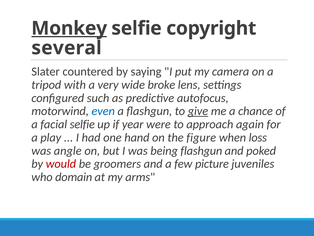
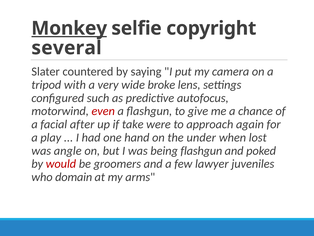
even colour: blue -> red (103, 111)
give underline: present -> none (198, 111)
facial selfie: selfie -> after (82, 124)
year: year -> take (133, 124)
figure: figure -> under (201, 137)
loss: loss -> lost (258, 137)
picture: picture -> lawyer (212, 164)
